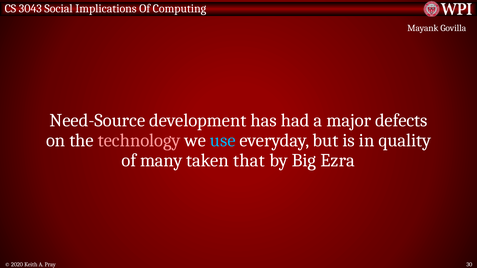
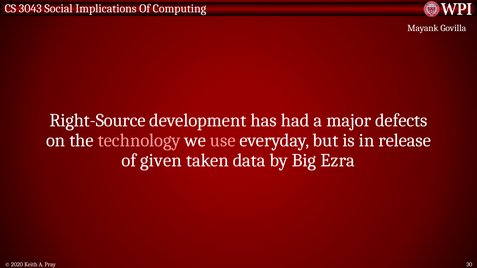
Need-Source: Need-Source -> Right-Source (97, 121)
use colour: light blue -> pink (223, 141)
quality: quality -> release (405, 141)
many: many -> given (161, 161)
that: that -> data (249, 161)
